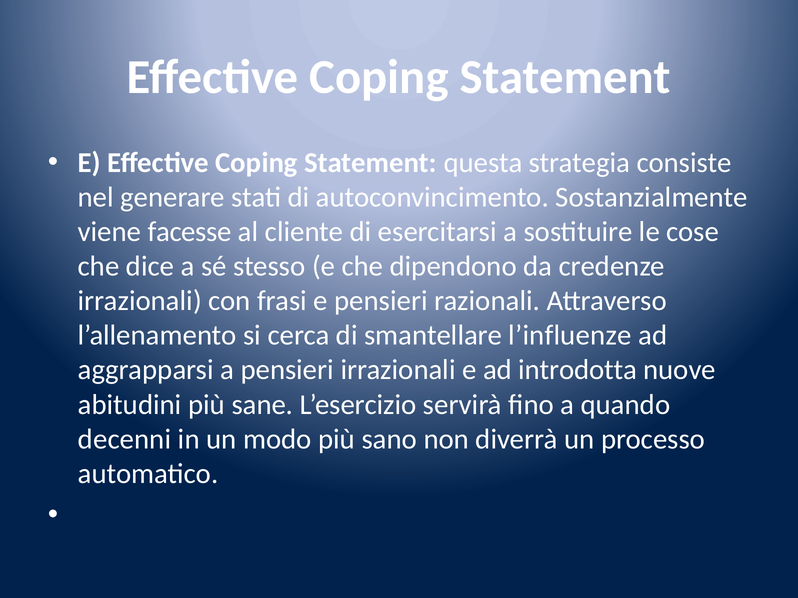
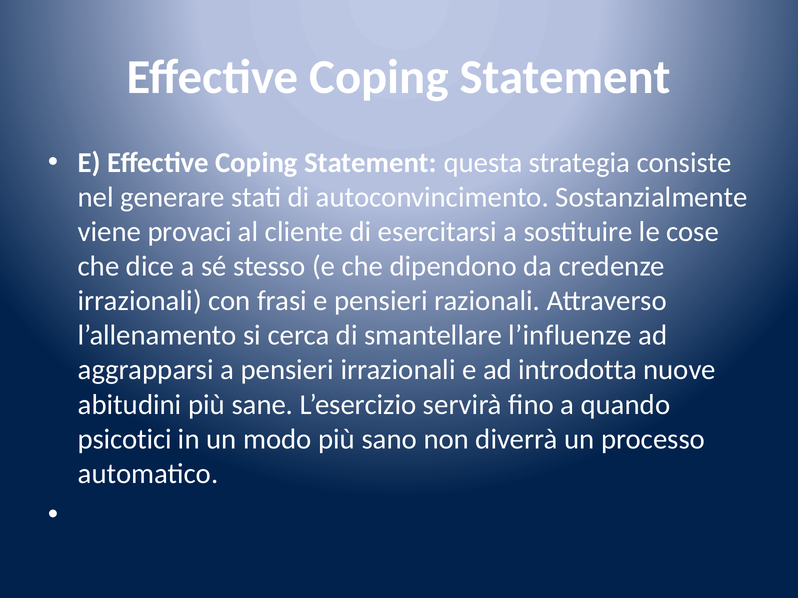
facesse: facesse -> provaci (190, 232)
decenni: decenni -> psicotici (125, 439)
